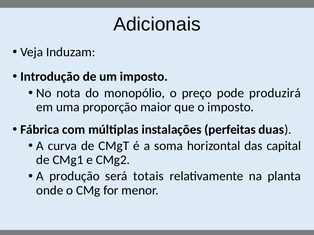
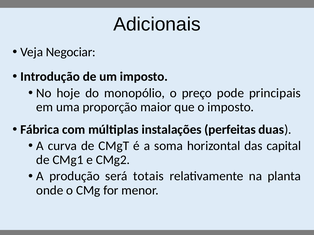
Induzam: Induzam -> Negociar (71, 52)
nota: nota -> hoje (68, 93)
produzirá: produzirá -> principais (275, 93)
